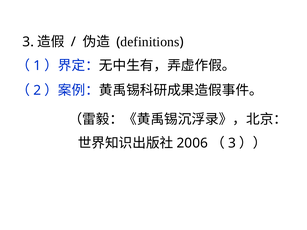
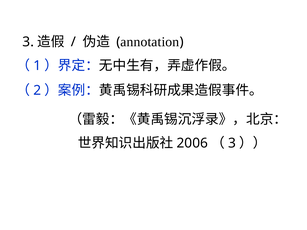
definitions: definitions -> annotation (150, 42)
